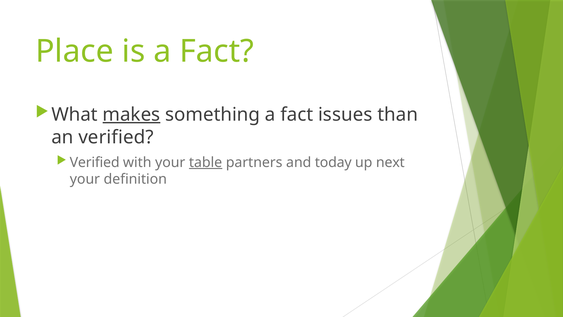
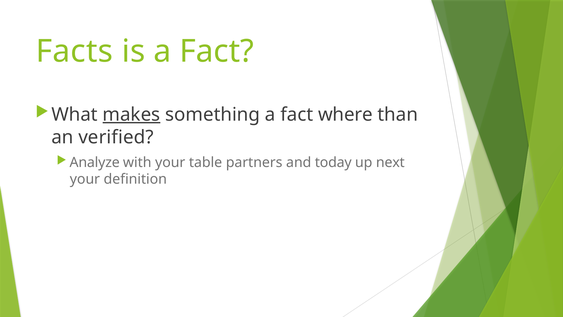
Place: Place -> Facts (74, 51)
issues: issues -> where (345, 114)
Verified: Verified -> Analyze (95, 162)
table underline: present -> none (206, 162)
